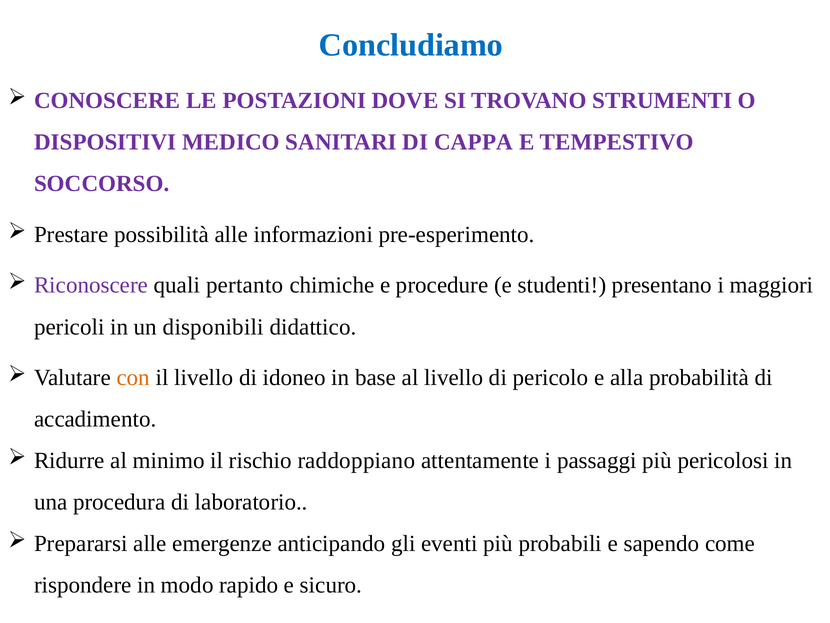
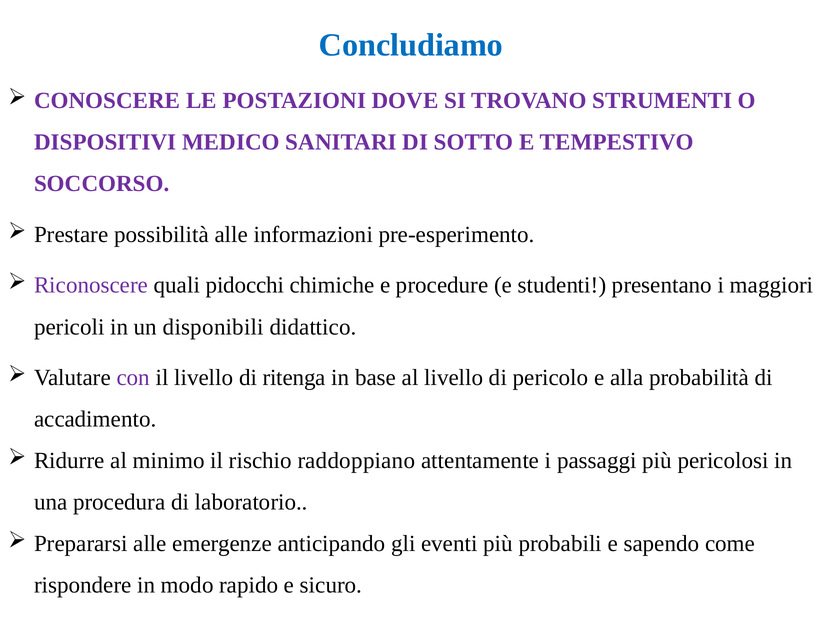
CAPPA: CAPPA -> SOTTO (474, 142)
pertanto: pertanto -> pidocchi (245, 285)
con colour: orange -> purple (133, 377)
idoneo: idoneo -> ritenga (294, 377)
